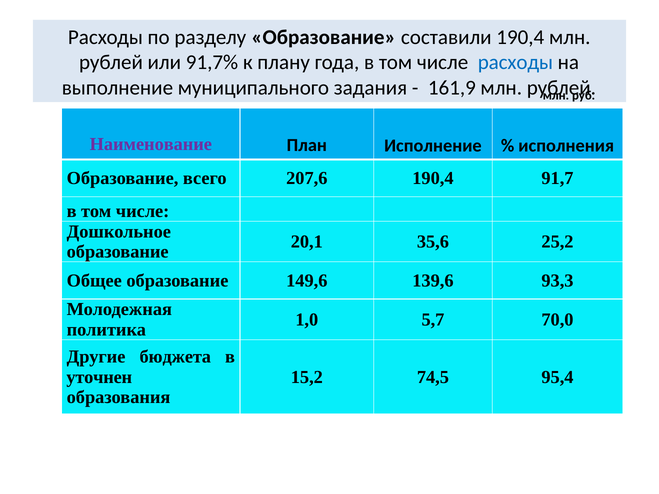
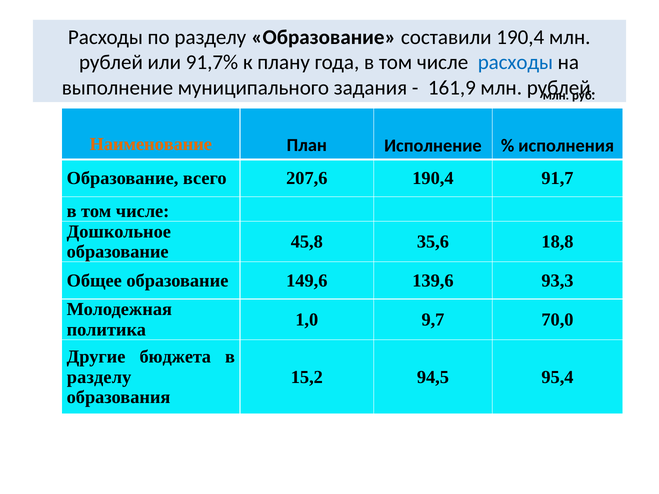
Наименование colour: purple -> orange (151, 144)
20,1: 20,1 -> 45,8 (307, 242)
25,2: 25,2 -> 18,8 (558, 242)
5,7: 5,7 -> 9,7 (433, 320)
уточнен: уточнен -> разделу (99, 377)
74,5: 74,5 -> 94,5 (433, 377)
